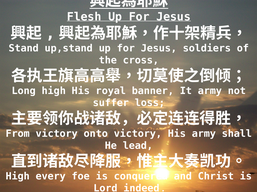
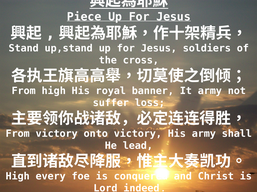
Flesh: Flesh -> Piece (84, 17)
Long: Long -> From (24, 91)
